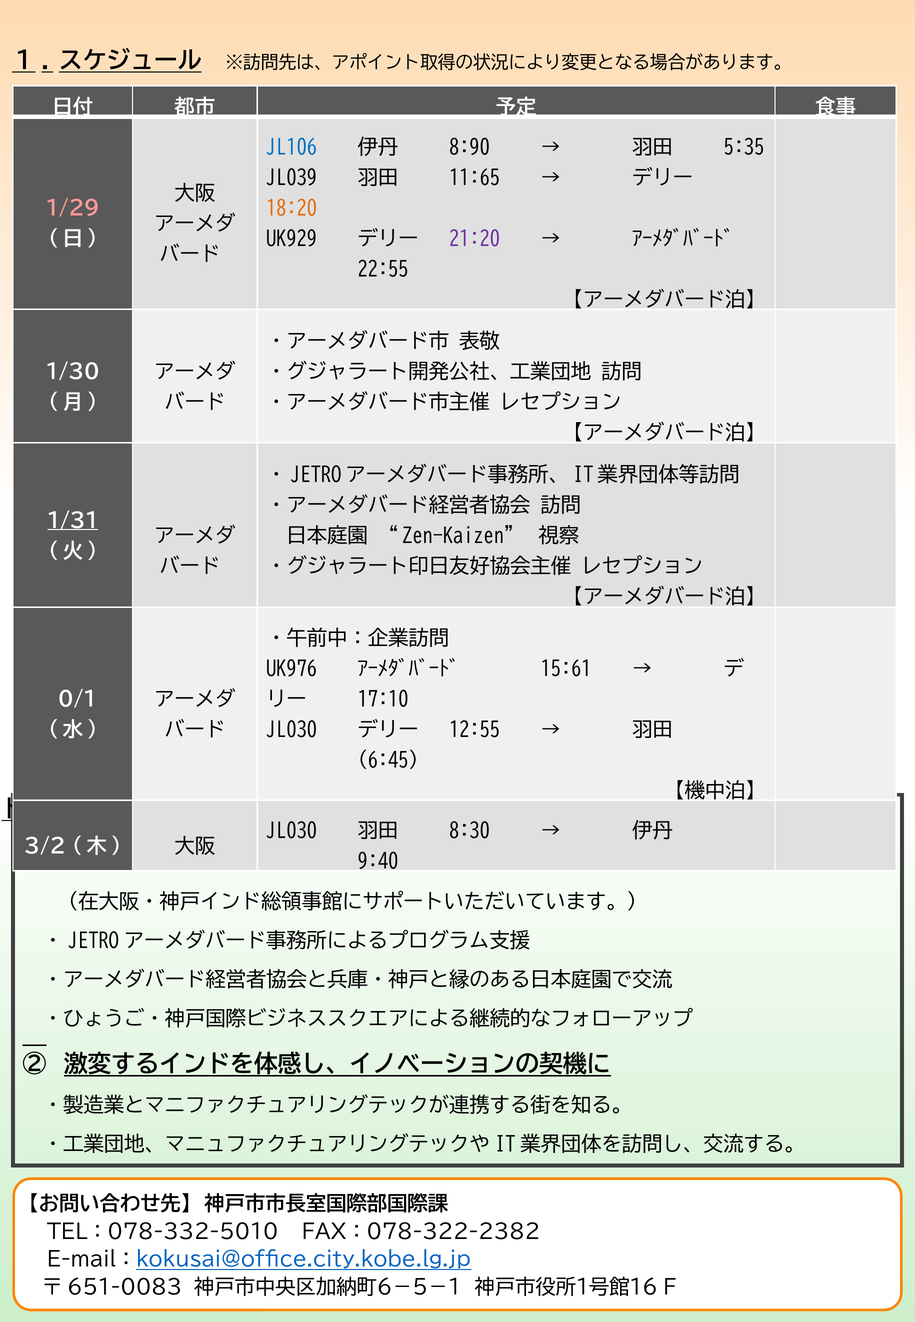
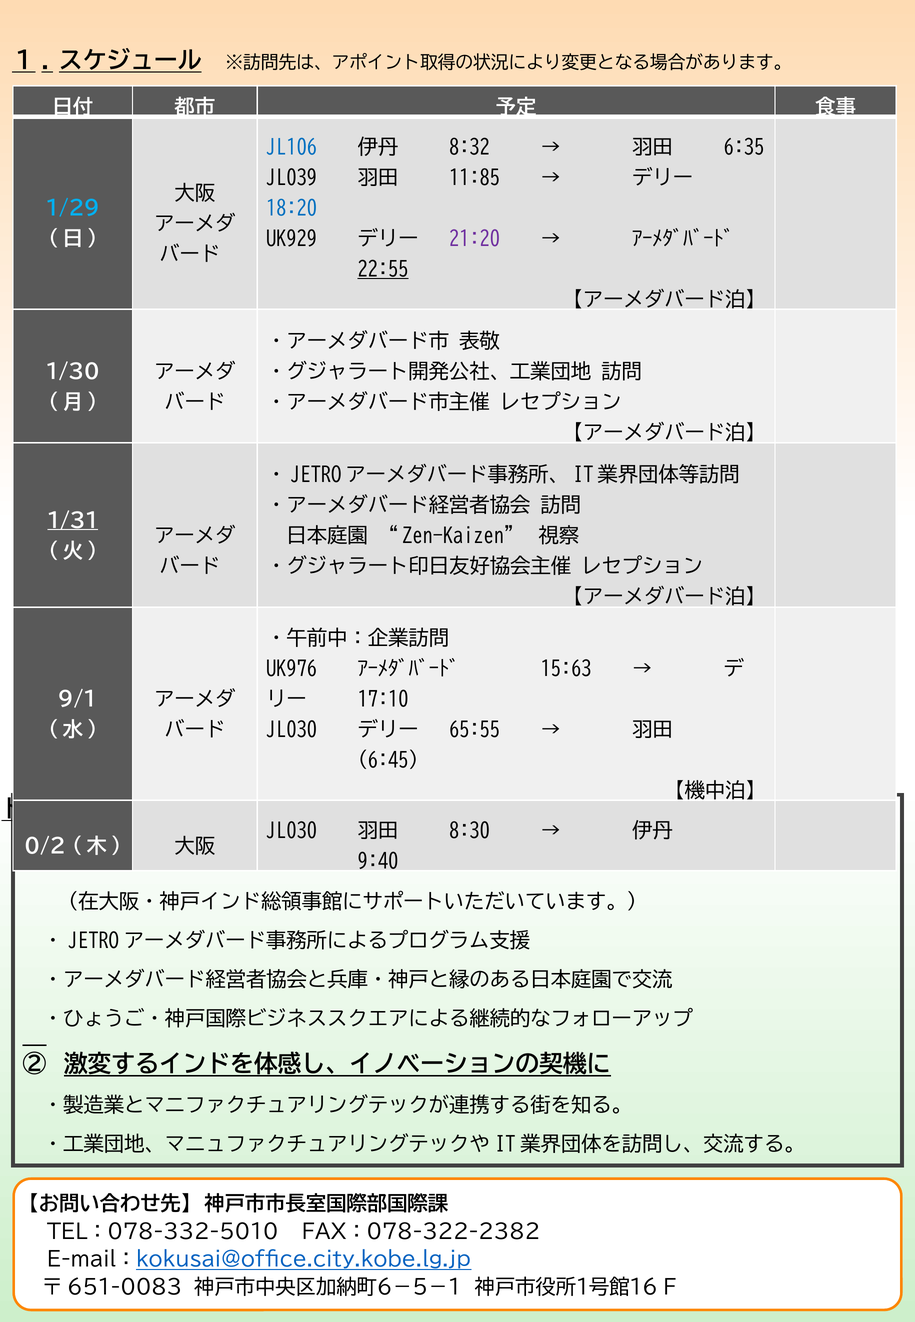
8:90: 8:90 -> 8:32 (469, 148)
5:35: 5:35 -> 6:35 (744, 148)
11:65: 11:65 -> 11:85 (475, 178)
1/29 colour: pink -> light blue (73, 209)
18:20 colour: orange -> blue (292, 209)
22:55 underline: none -> present (383, 270)
15:61: 15:61 -> 15:63 (566, 669)
0/1: 0/1 -> 9/1 (77, 699)
12:55: 12:55 -> 65:55 (475, 730)
3/2: 3/2 -> 0/2 (45, 846)
